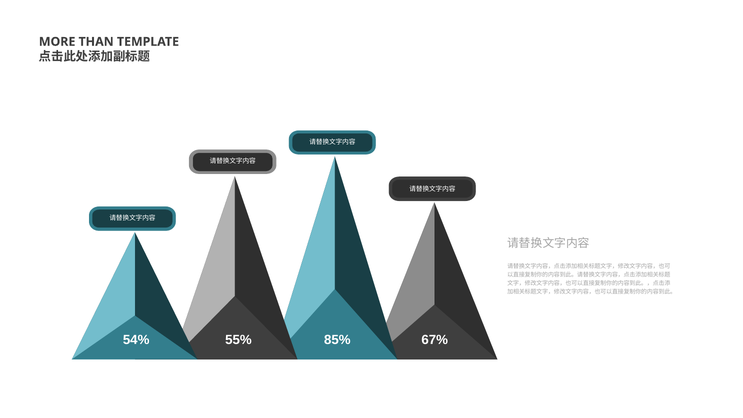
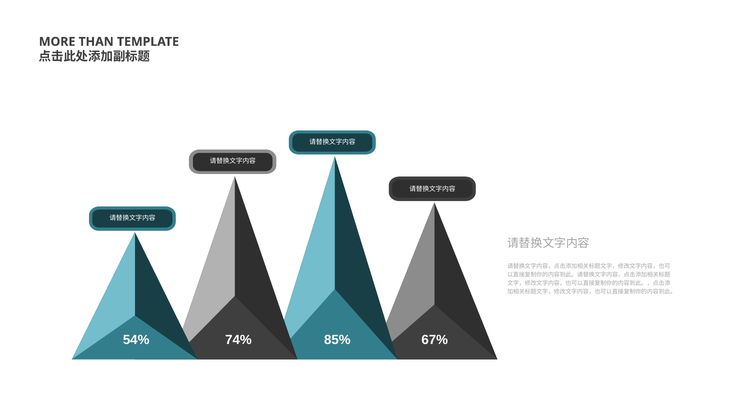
55%: 55% -> 74% (238, 340)
